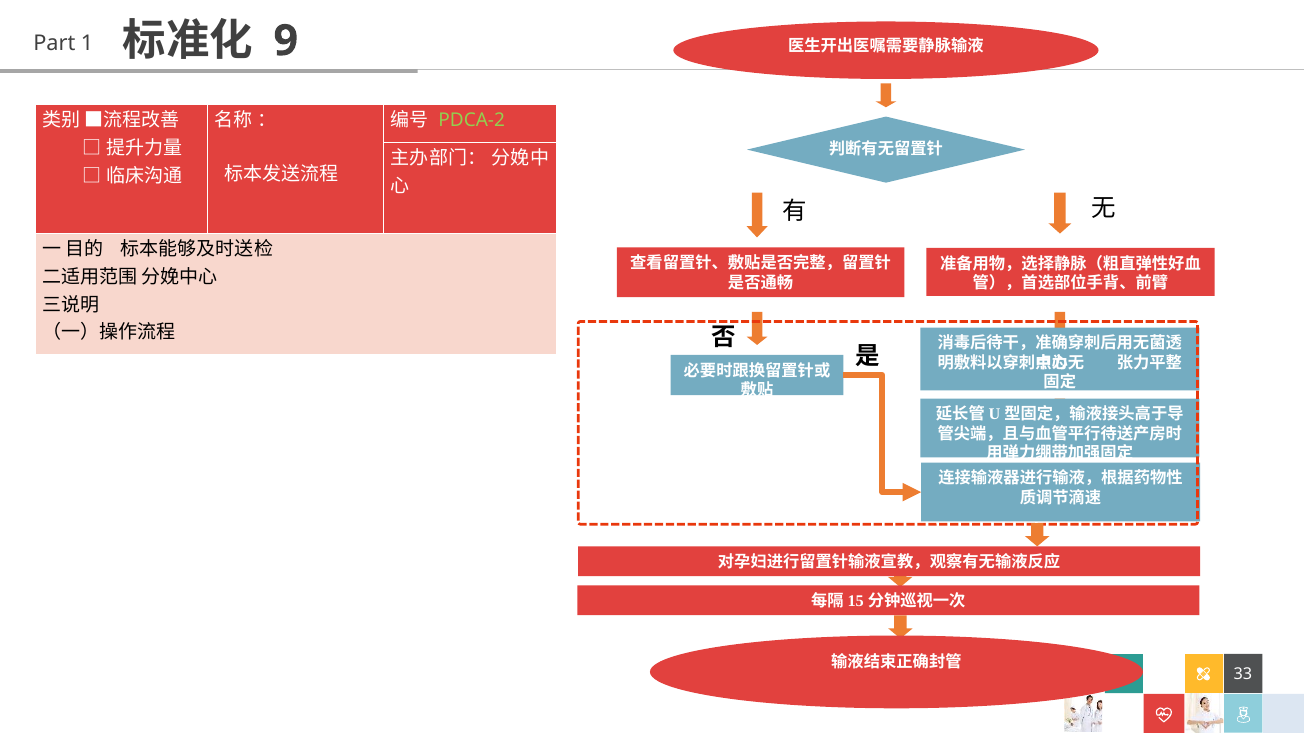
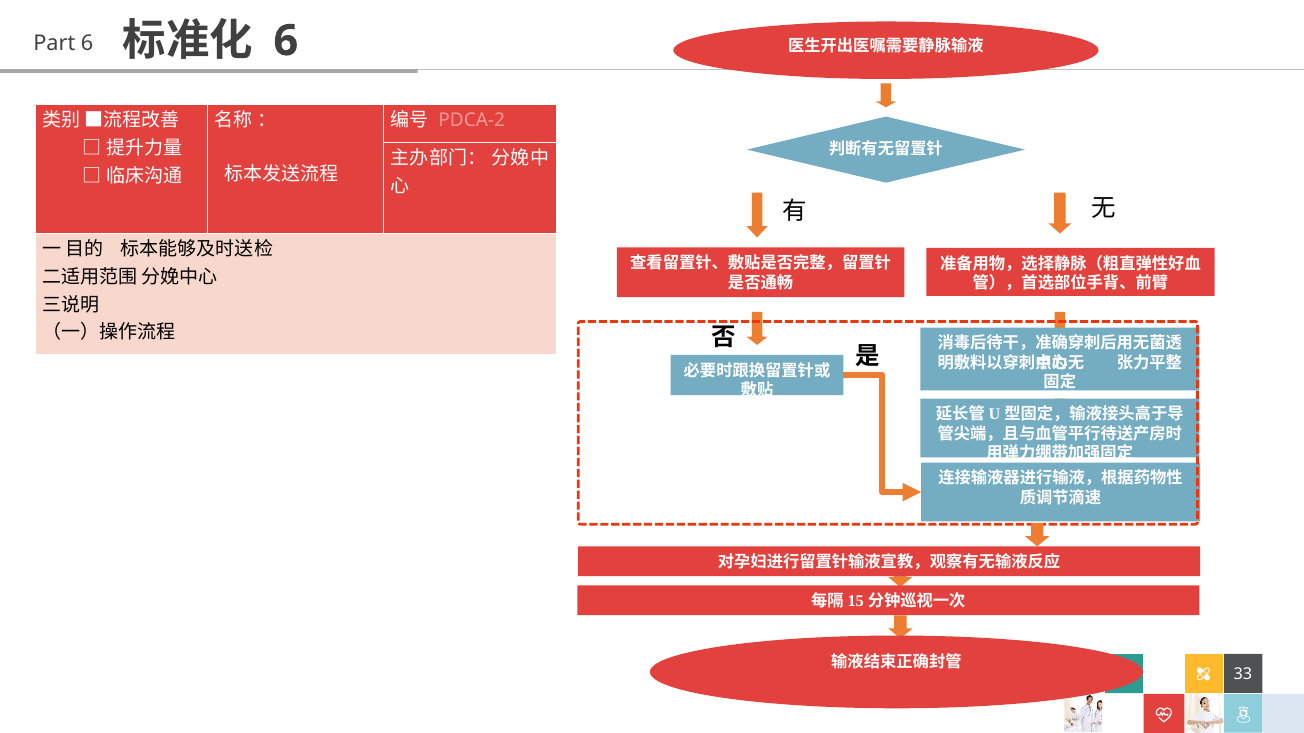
9: 9 -> 6 (286, 41)
Part 1: 1 -> 6 (87, 43)
PDCA-2 colour: light green -> pink (472, 120)
